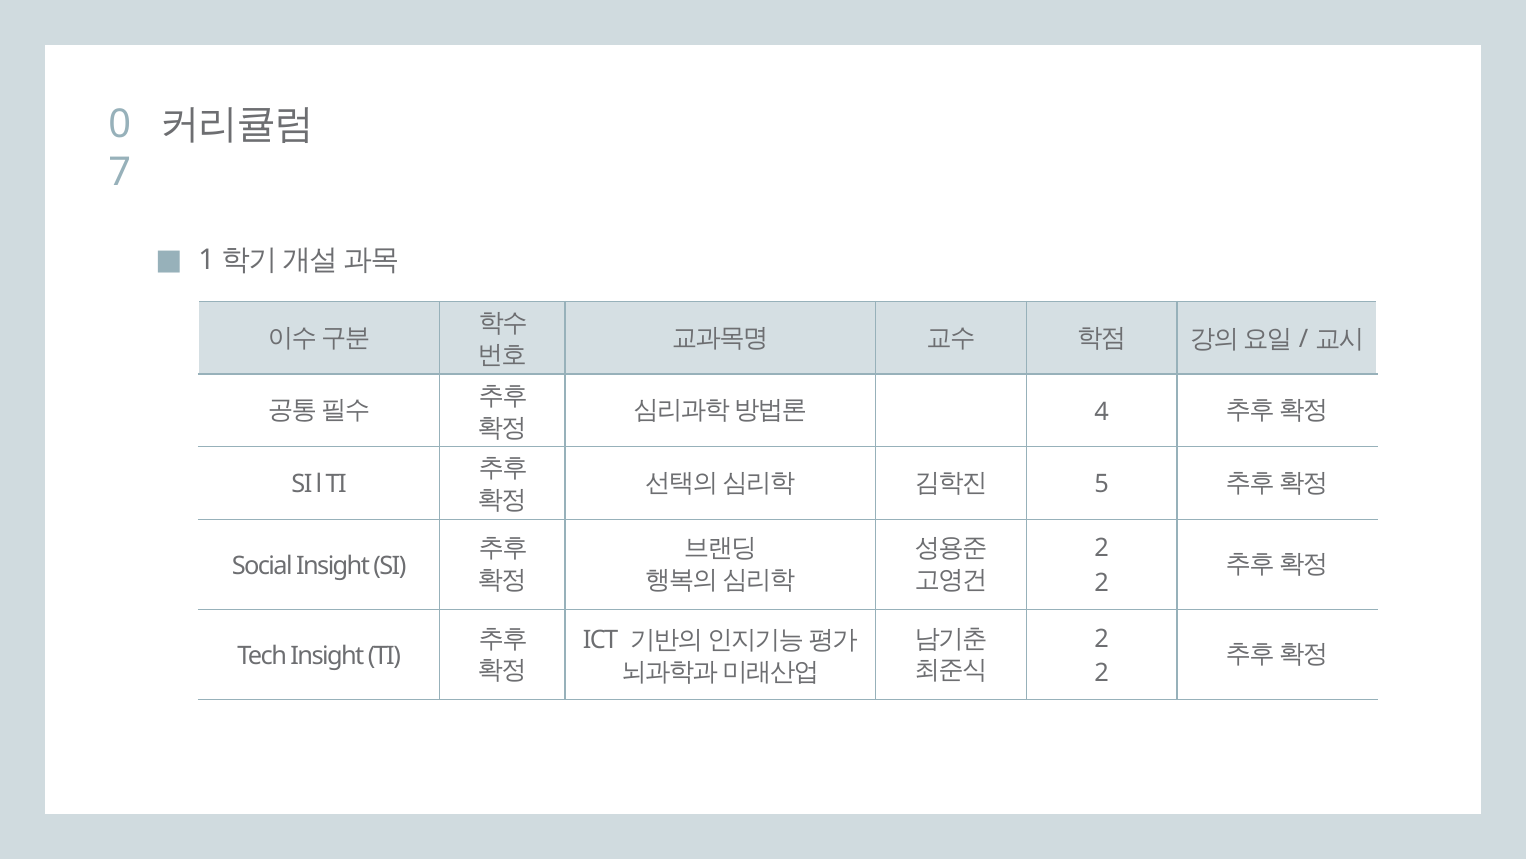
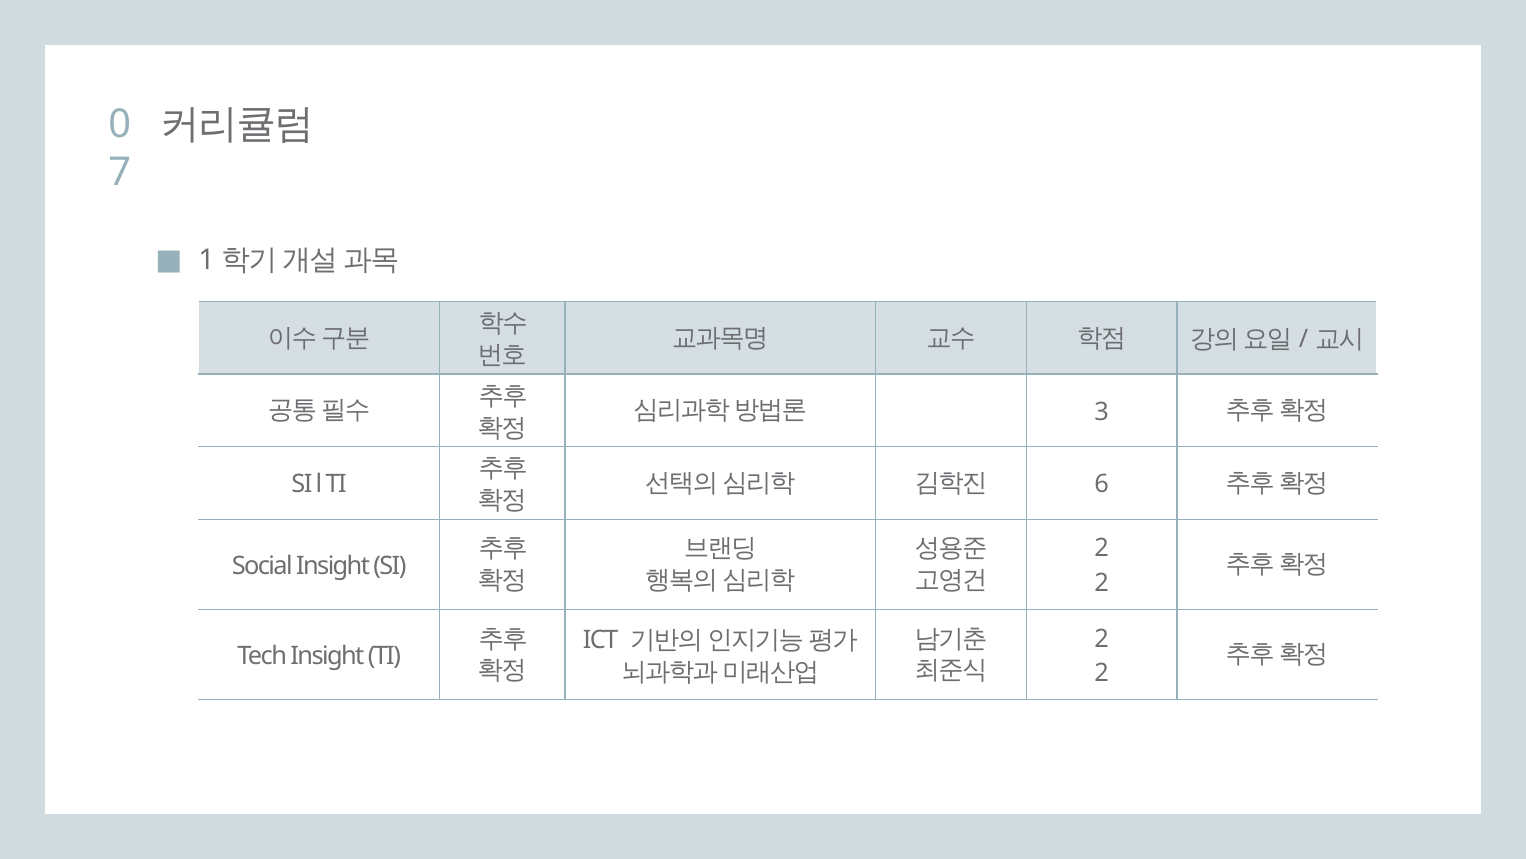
4: 4 -> 3 (1102, 411)
5: 5 -> 6 (1102, 484)
